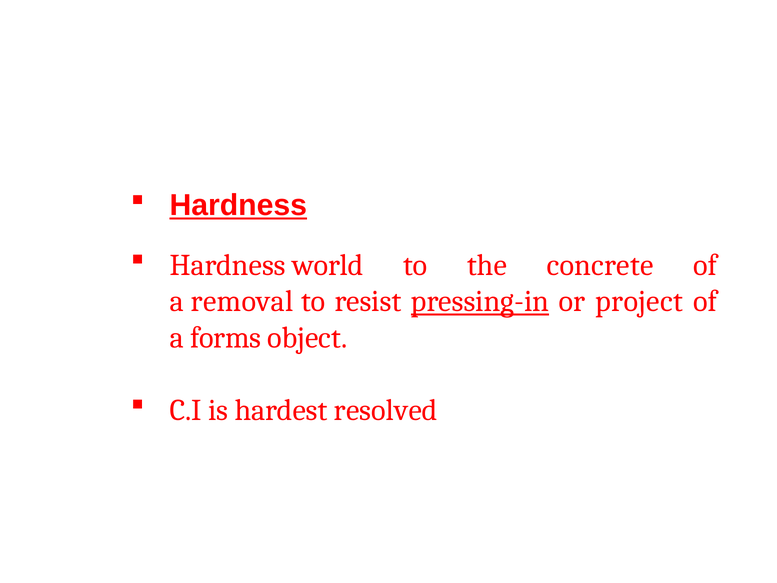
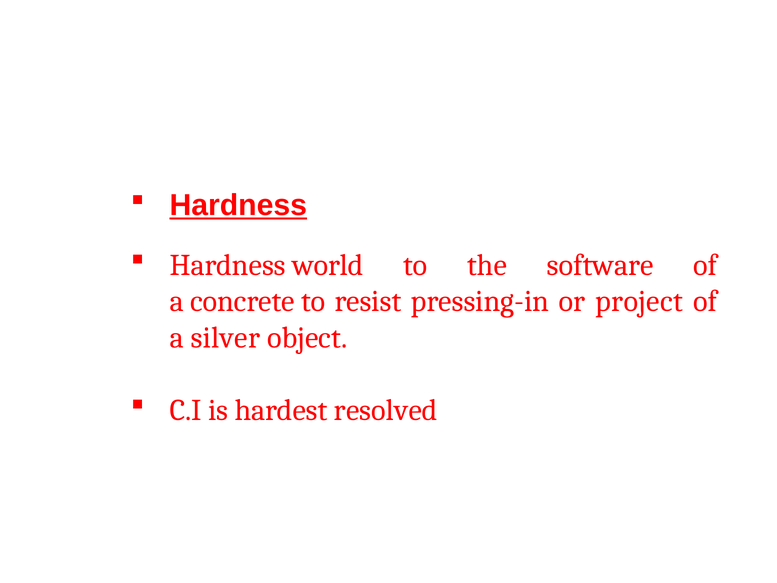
concrete: concrete -> software (600, 265)
removal: removal -> concrete (242, 301)
pressing-in underline: present -> none (480, 301)
forms: forms -> silver (225, 338)
